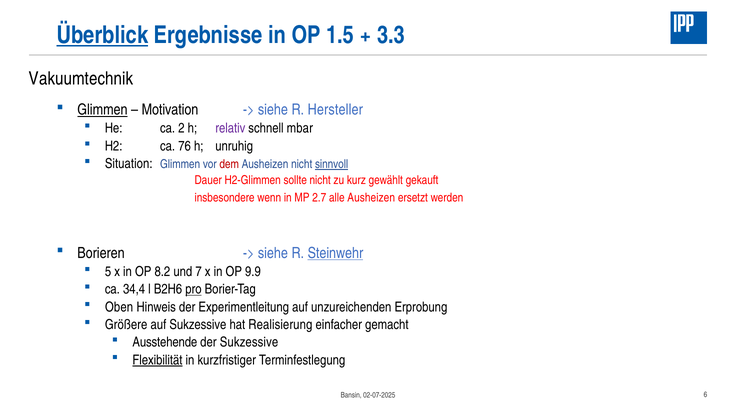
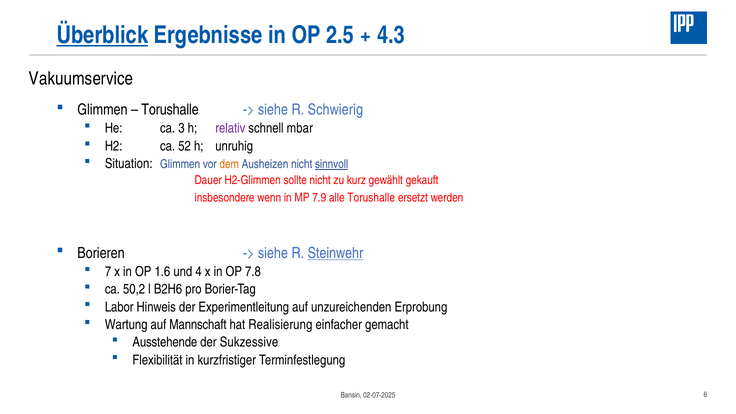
1.5: 1.5 -> 2.5 (340, 35)
3.3: 3.3 -> 4.3 (391, 35)
Vakuumtechnik: Vakuumtechnik -> Vakuumservice (81, 79)
Glimmen underline: present -> none (102, 110)
Motivation: Motivation -> Torushalle (170, 110)
Hersteller: Hersteller -> Schwierig (335, 110)
2: 2 -> 3 (181, 128)
76: 76 -> 52 (185, 146)
dem colour: red -> orange (229, 164)
2.7: 2.7 -> 7.9 (319, 198)
alle Ausheizen: Ausheizen -> Torushalle (371, 198)
5: 5 -> 7 (108, 272)
8.2: 8.2 -> 1.6 (162, 272)
7: 7 -> 4 (199, 272)
9.9: 9.9 -> 7.8 (253, 272)
34,4: 34,4 -> 50,2 (134, 289)
pro underline: present -> none (193, 289)
Oben: Oben -> Labor (119, 307)
Größere: Größere -> Wartung (126, 325)
auf Sukzessive: Sukzessive -> Mannschaft (198, 325)
Flexibilität underline: present -> none (157, 360)
